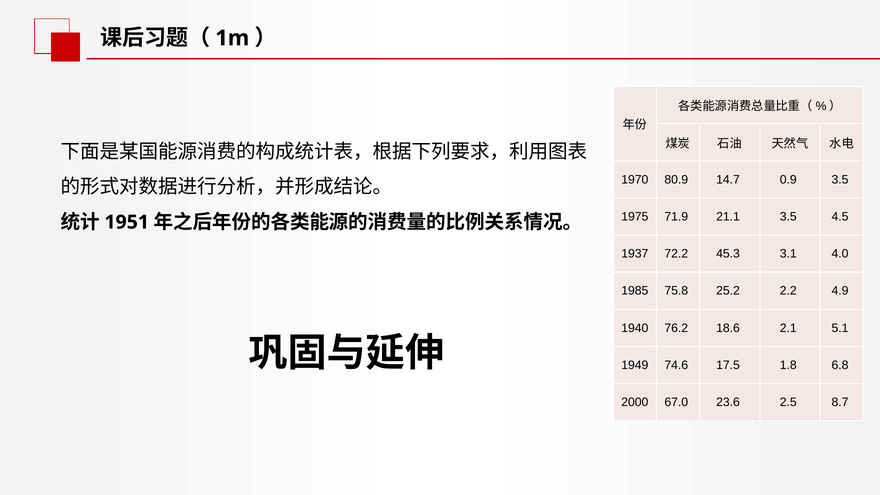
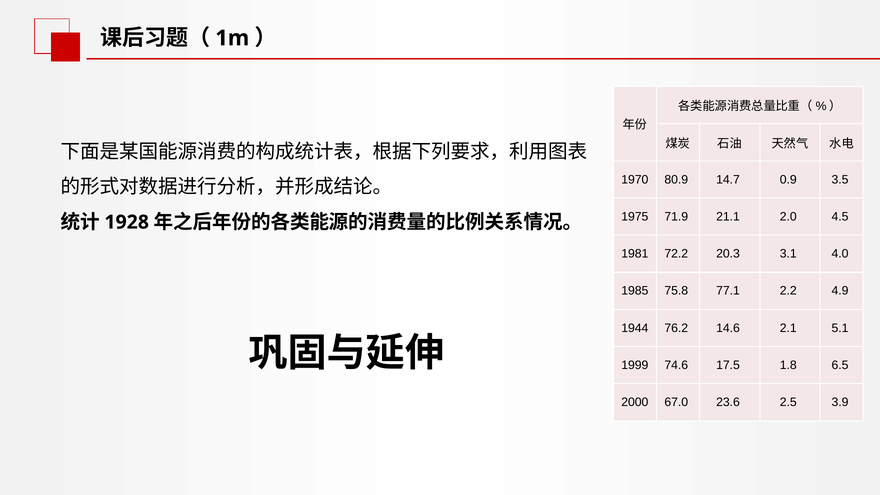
21.1 3.5: 3.5 -> 2.0 (788, 217)
1951: 1951 -> 1928 (127, 222)
1937: 1937 -> 1981 (635, 254)
45.3: 45.3 -> 20.3 (728, 254)
25.2: 25.2 -> 77.1 (728, 291)
1940: 1940 -> 1944 (635, 328)
18.6: 18.6 -> 14.6 (728, 328)
1949: 1949 -> 1999 (635, 365)
6.8: 6.8 -> 6.5 (840, 365)
8.7: 8.7 -> 3.9 (840, 402)
